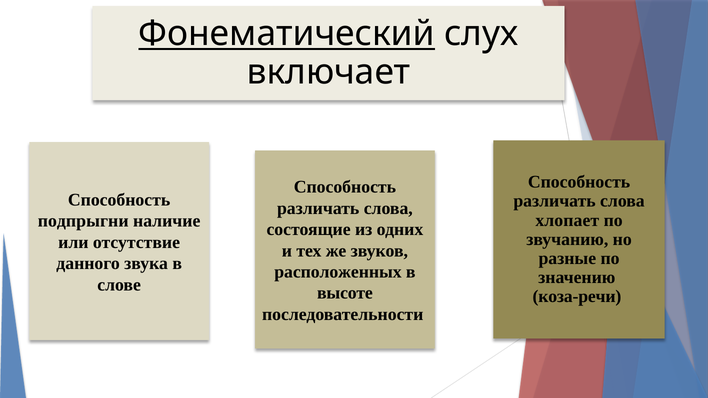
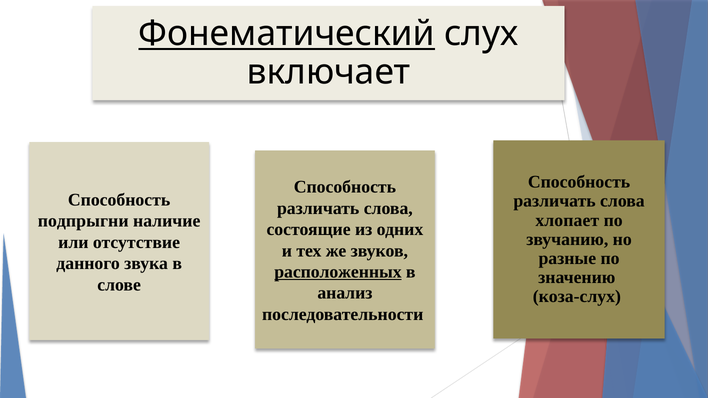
расположенных underline: none -> present (338, 272)
высоте: высоте -> анализ (345, 293)
коза-речи: коза-речи -> коза-слух (577, 297)
